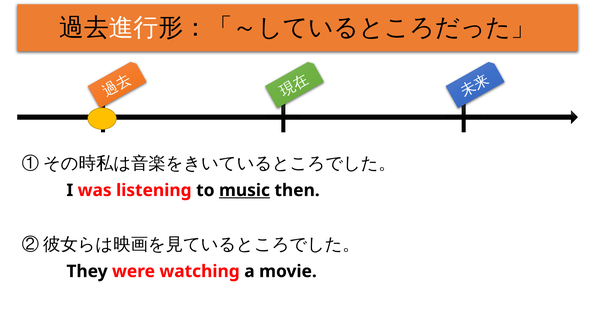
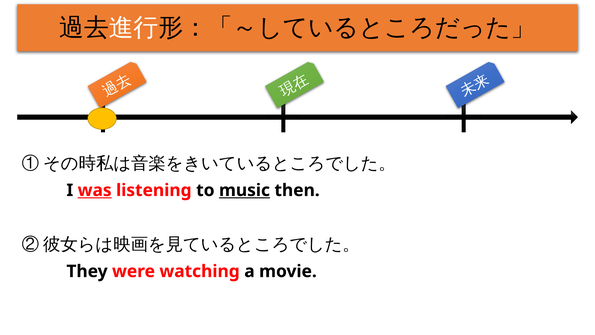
was underline: none -> present (95, 190)
